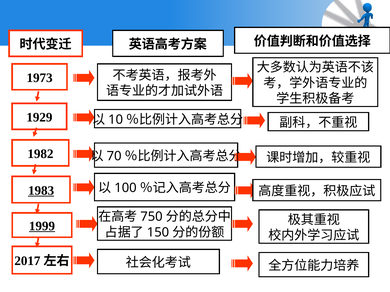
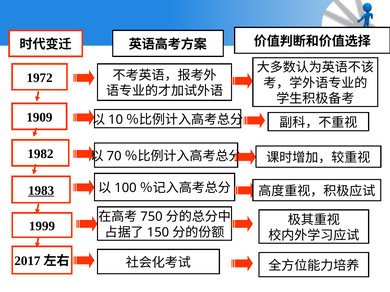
1973: 1973 -> 1972 (40, 78)
1929: 1929 -> 1909 (39, 117)
1999 underline: present -> none (42, 226)
